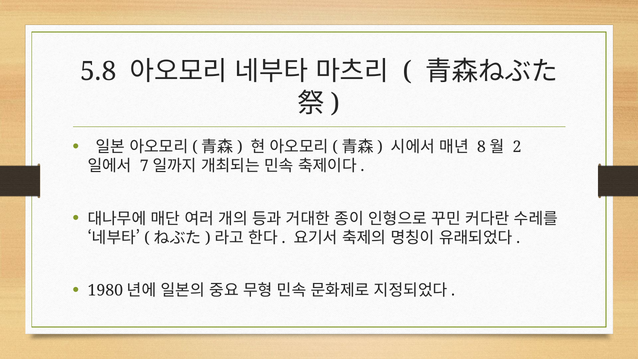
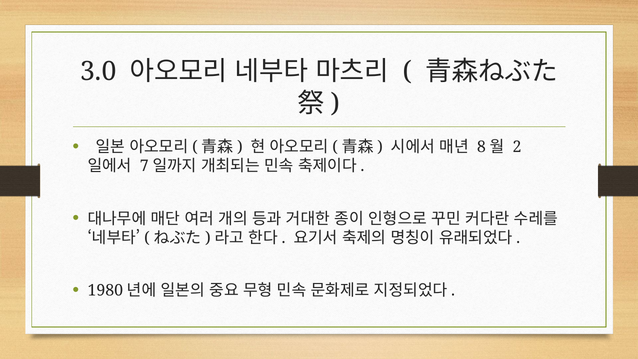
5.8: 5.8 -> 3.0 (98, 72)
